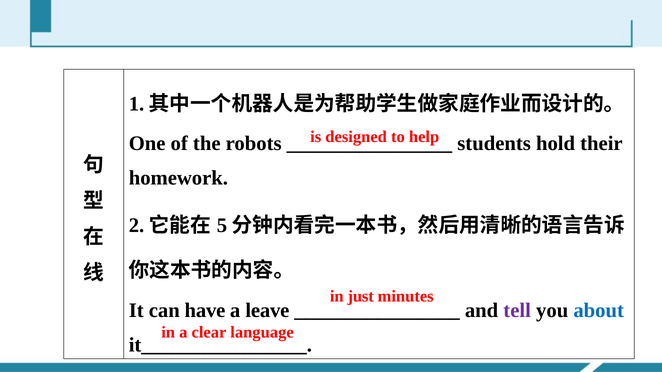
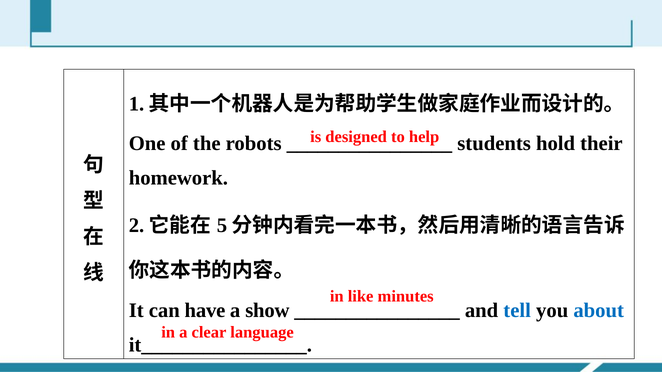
just: just -> like (361, 296)
leave: leave -> show (267, 311)
tell colour: purple -> blue (517, 311)
